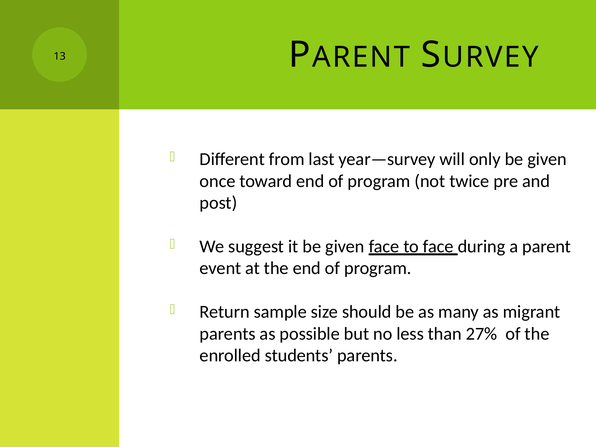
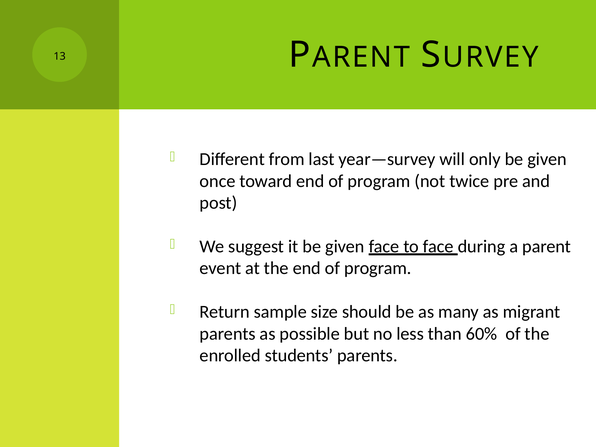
27%: 27% -> 60% (482, 334)
